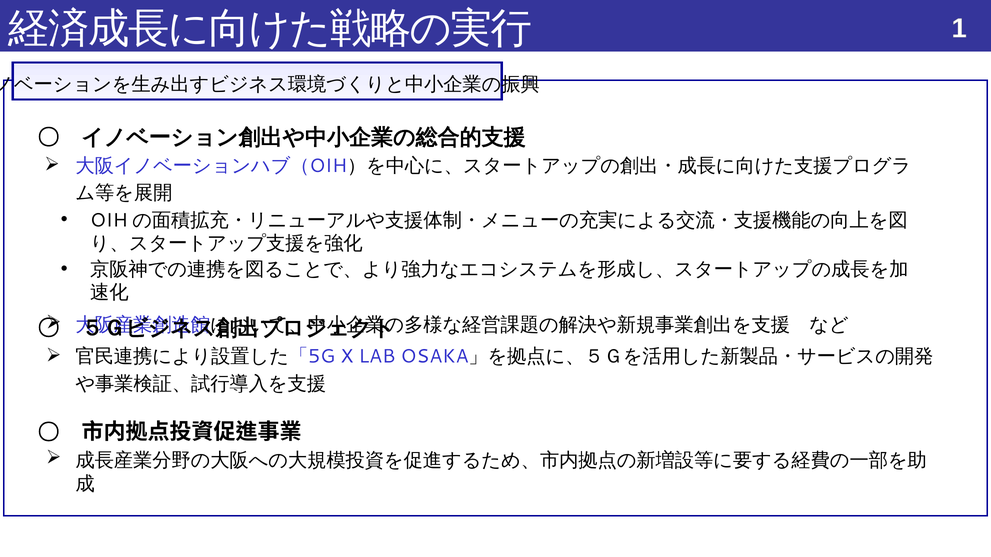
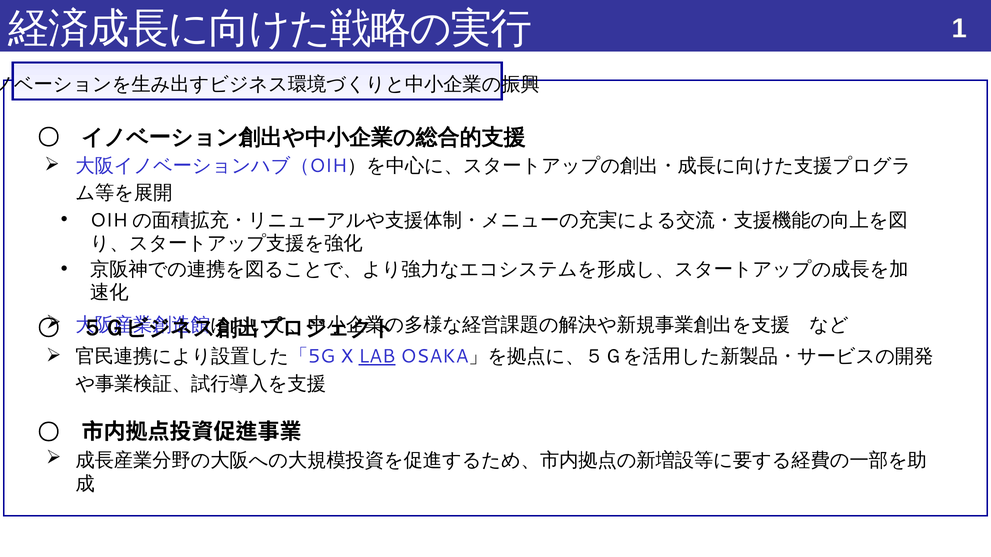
LAB underline: none -> present (377, 357)
